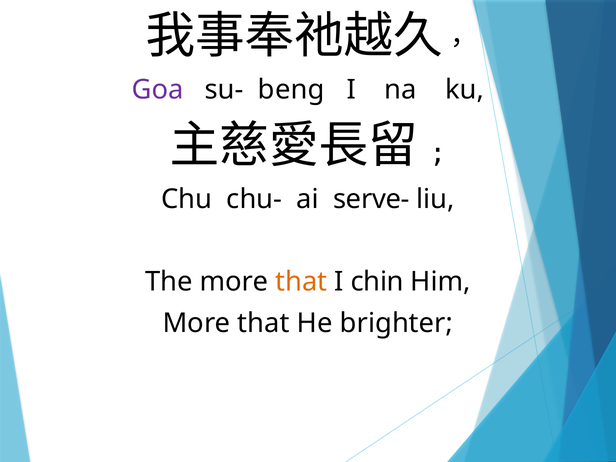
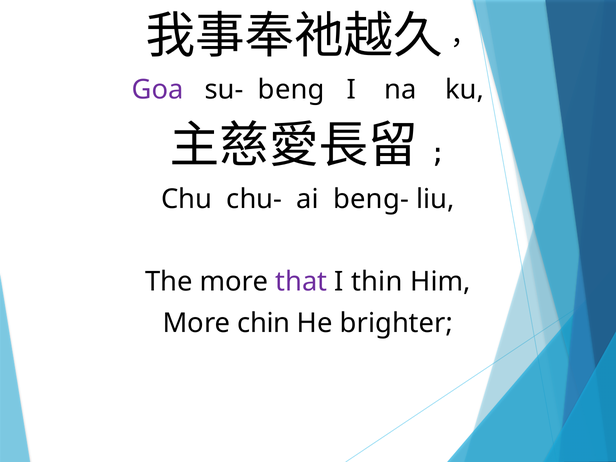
serve-: serve- -> beng- (371, 199)
that colour: orange -> purple (301, 282)
chin: chin -> thin (377, 282)
that: that -> chin (264, 323)
